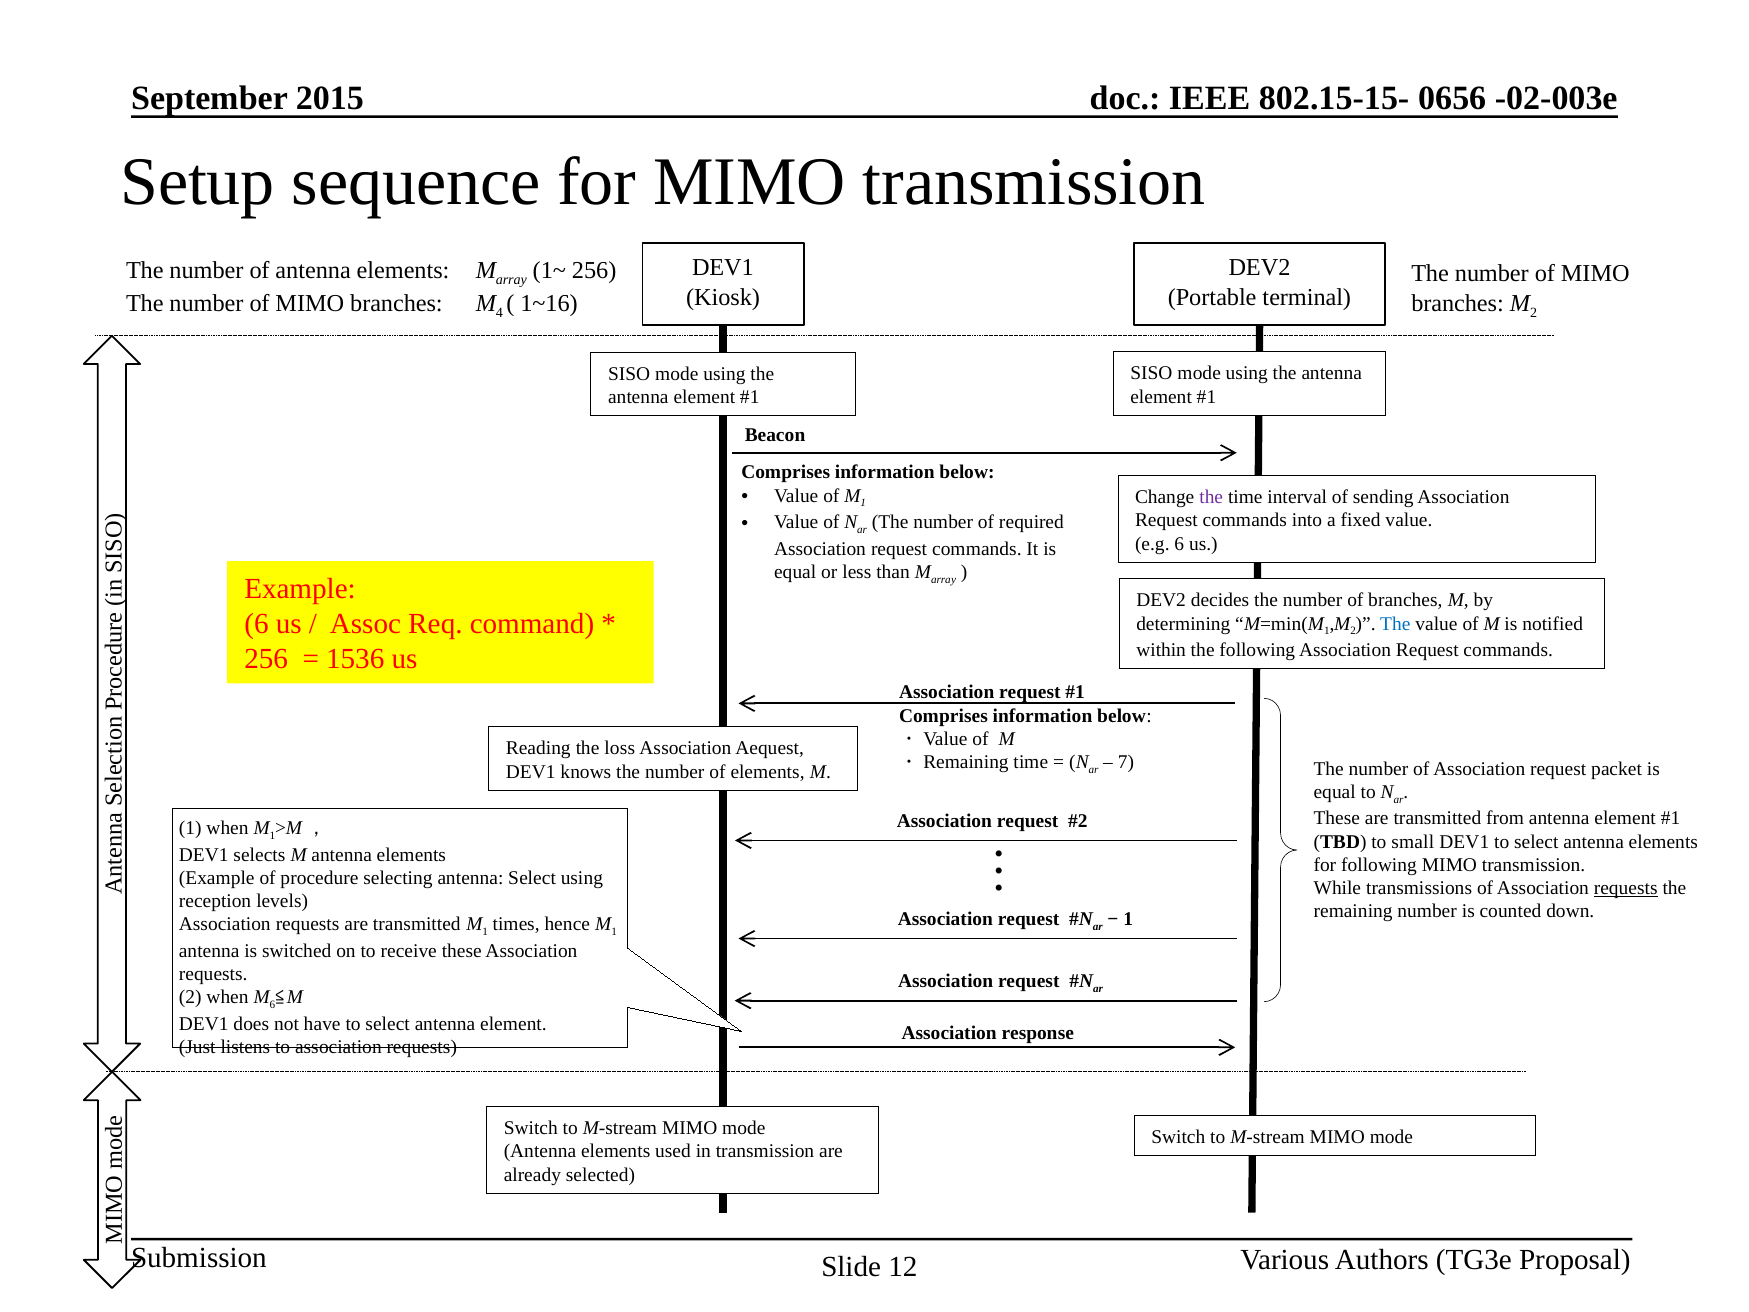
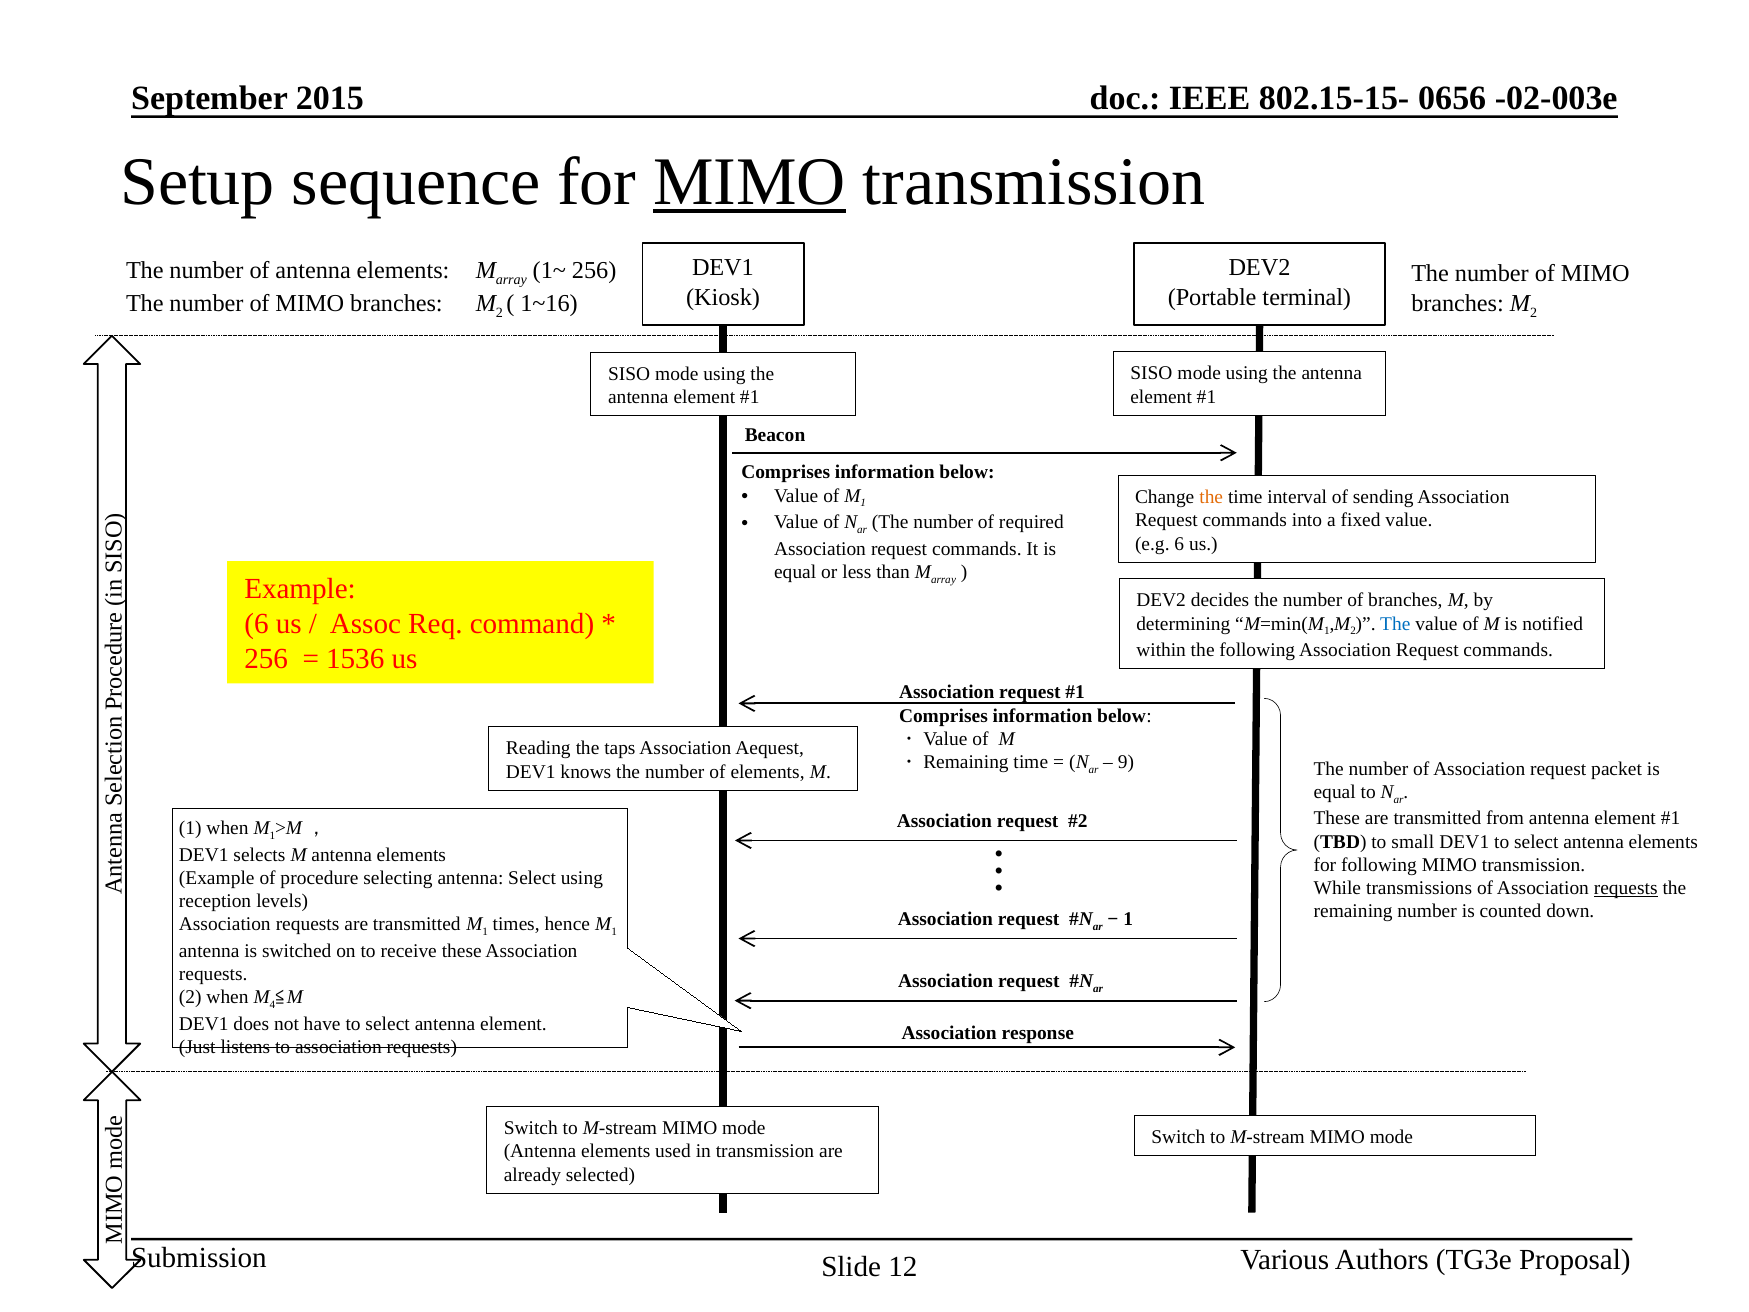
MIMO underline: none -> present (750, 182)
4: 4 -> 2 (499, 313)
the colour: purple -> orange (1211, 497)
loss: loss -> taps (620, 748)
7: 7 -> 9 (1126, 762)
M 6: 6 -> 4 (272, 1005)
